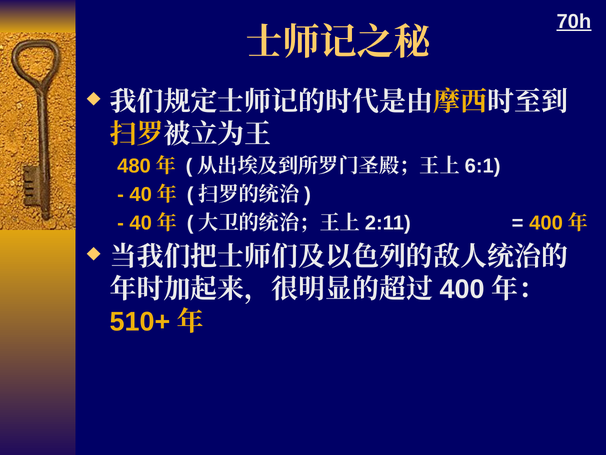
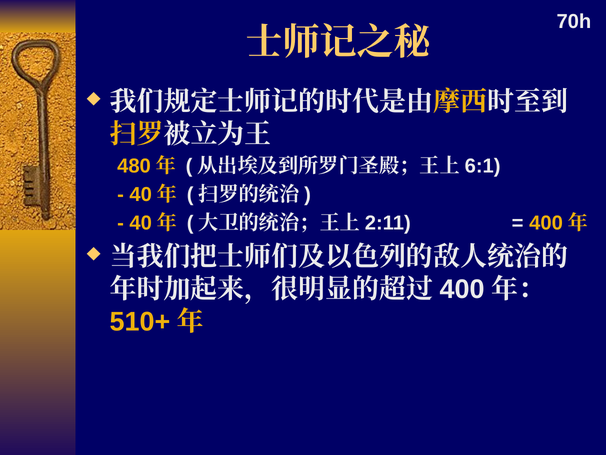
70h underline: present -> none (574, 22)
